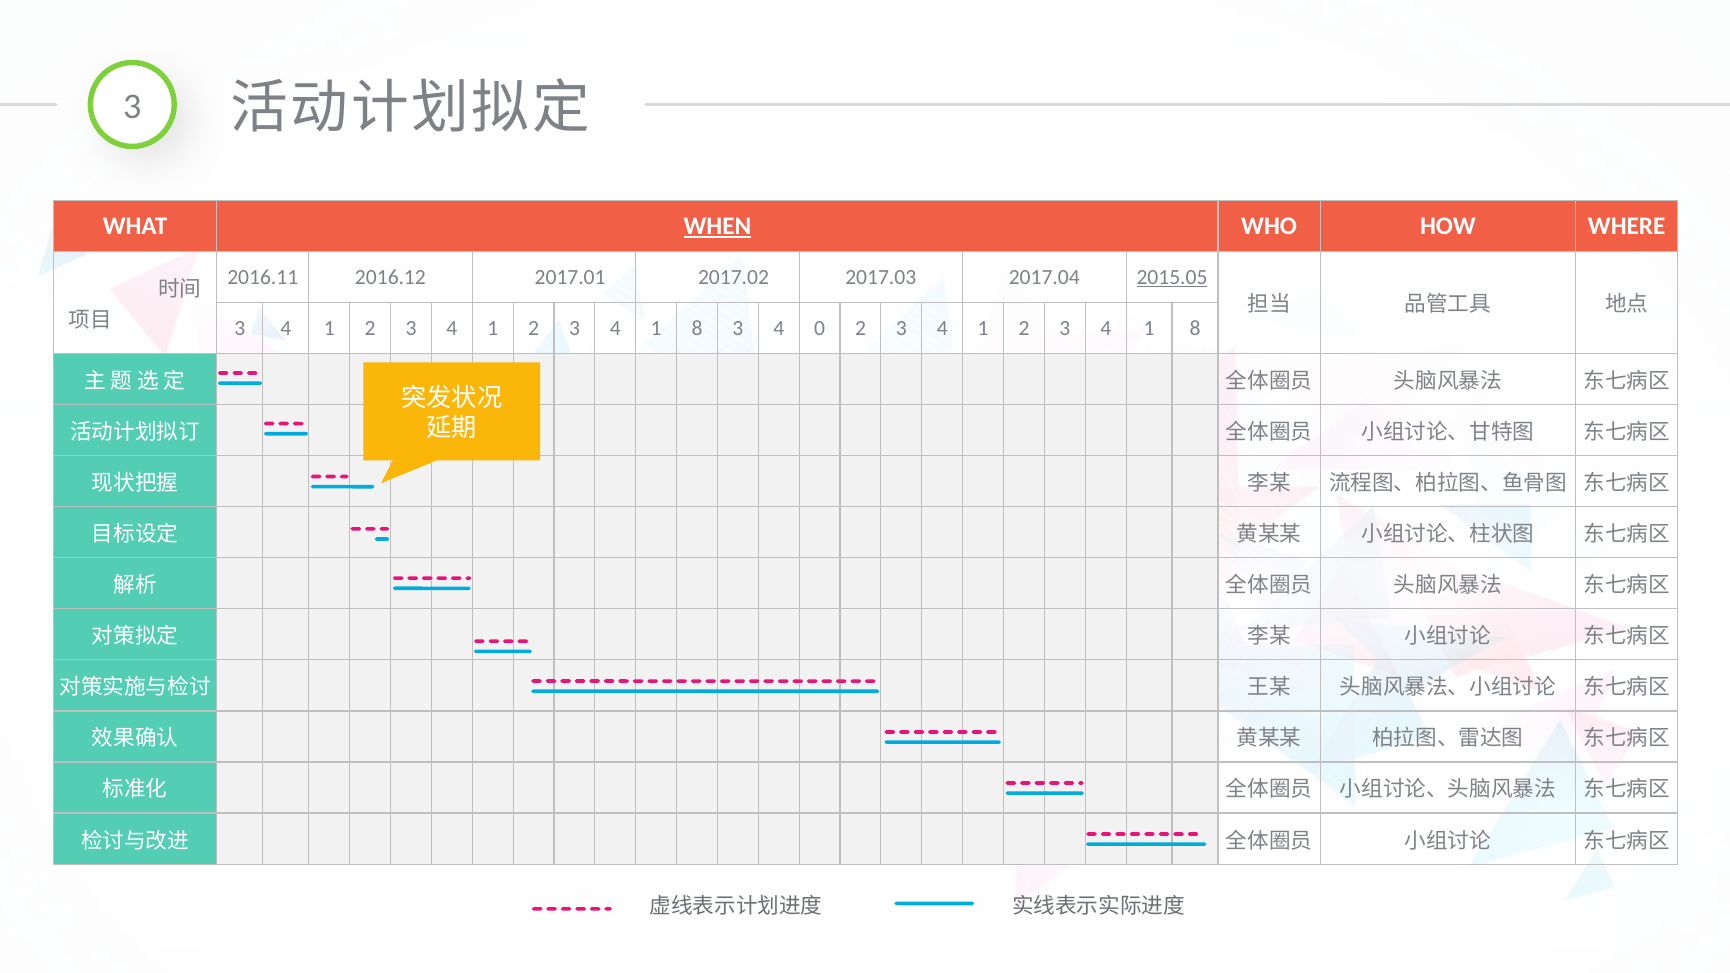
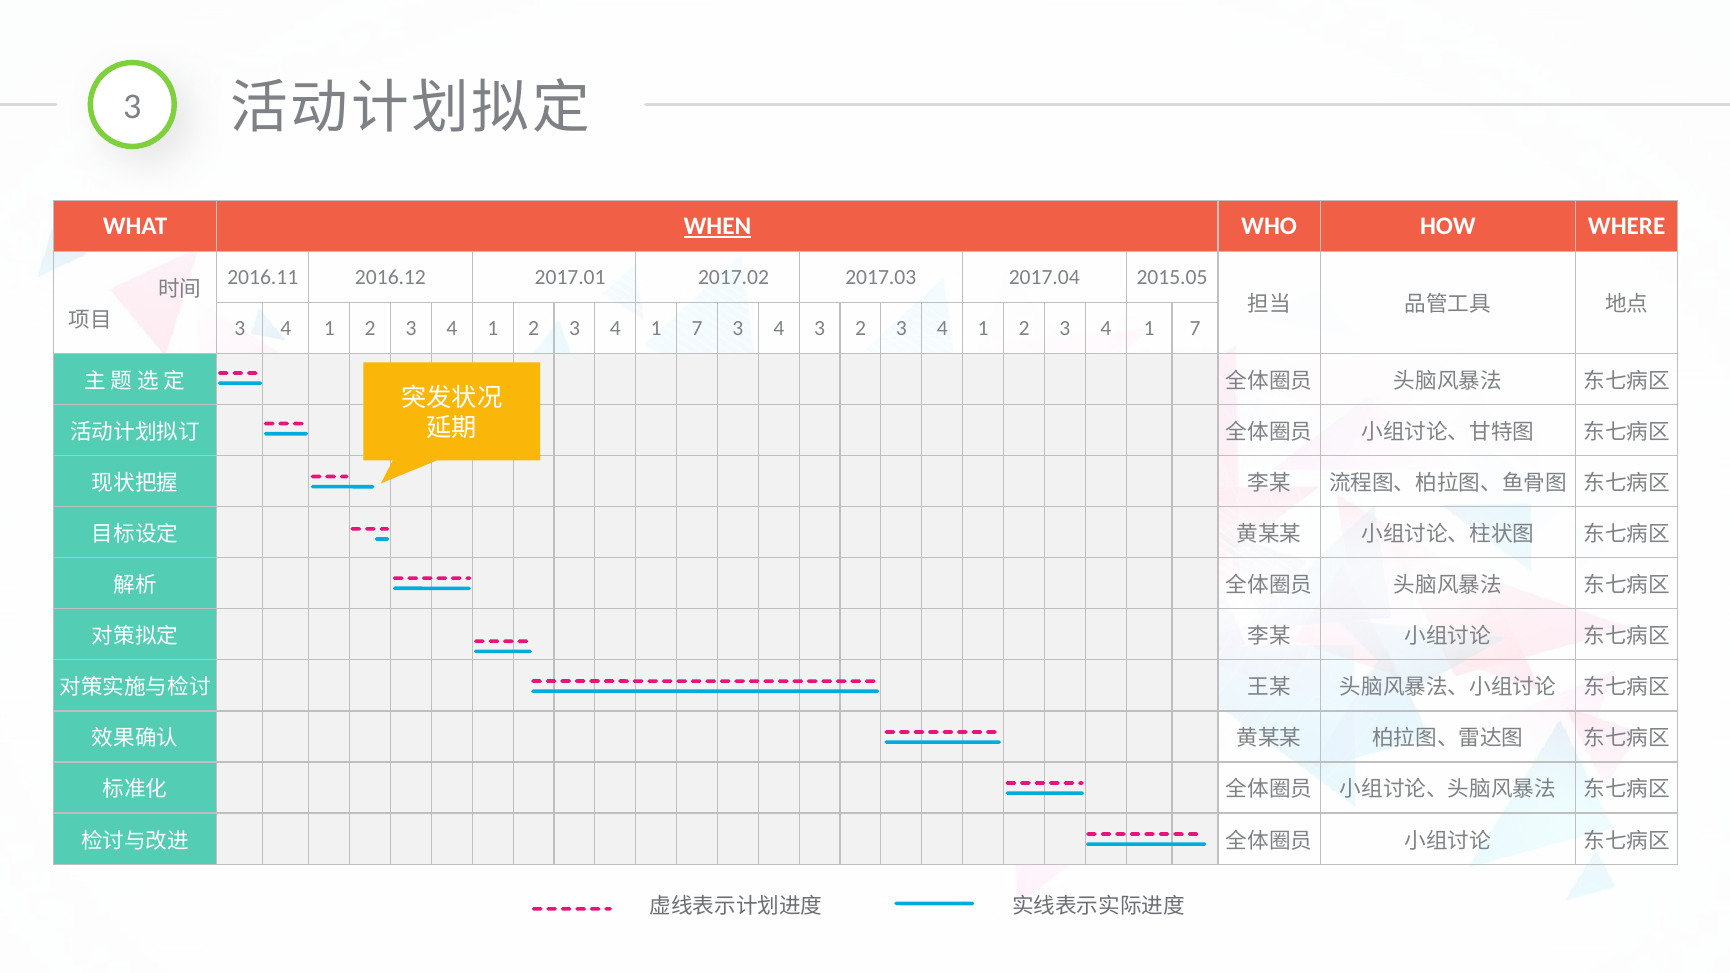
2015.05 underline: present -> none (1172, 277)
8: 8 -> 7 (697, 328)
4 0: 0 -> 3 (820, 328)
8: 8 -> 7 (1195, 328)
